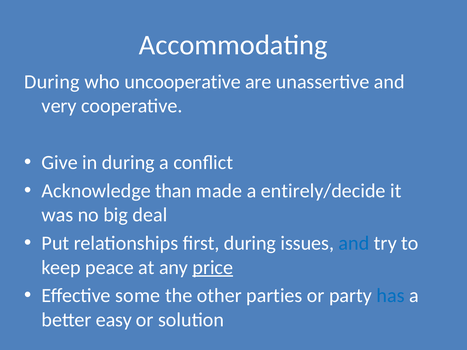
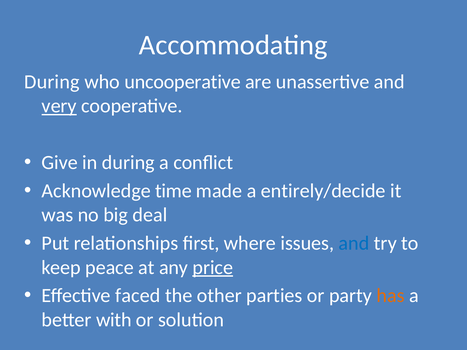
very underline: none -> present (59, 106)
than: than -> time (173, 191)
first during: during -> where (250, 243)
some: some -> faced (138, 296)
has colour: blue -> orange (391, 296)
easy: easy -> with (114, 320)
